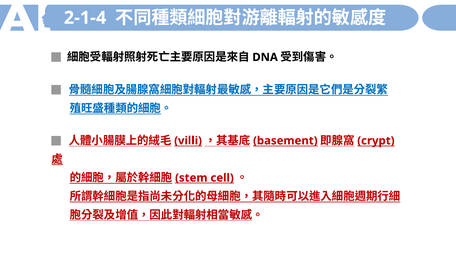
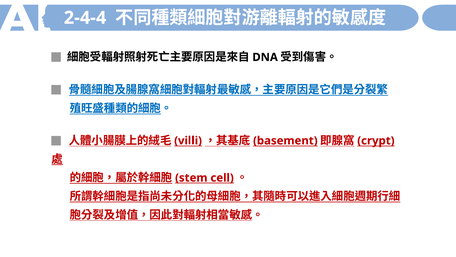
2-1-4: 2-1-4 -> 2-4-4 (85, 18)
